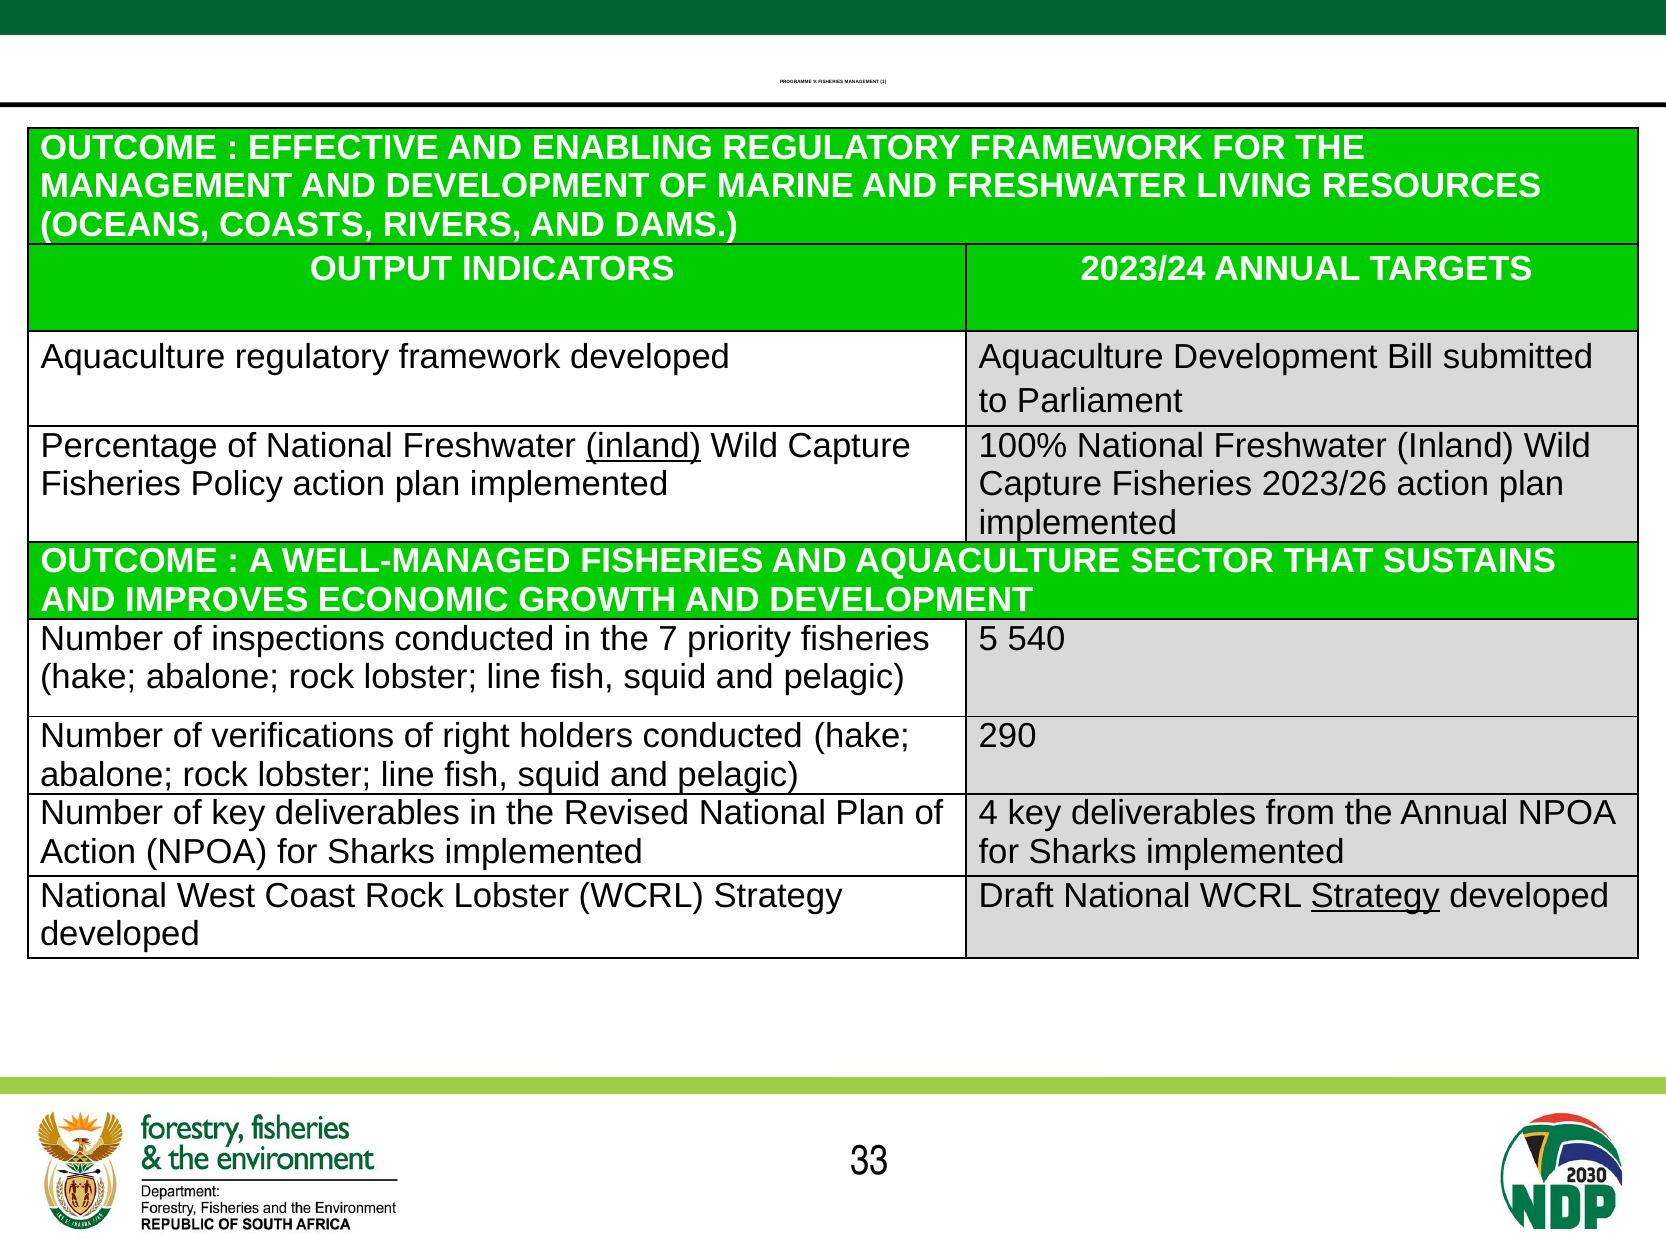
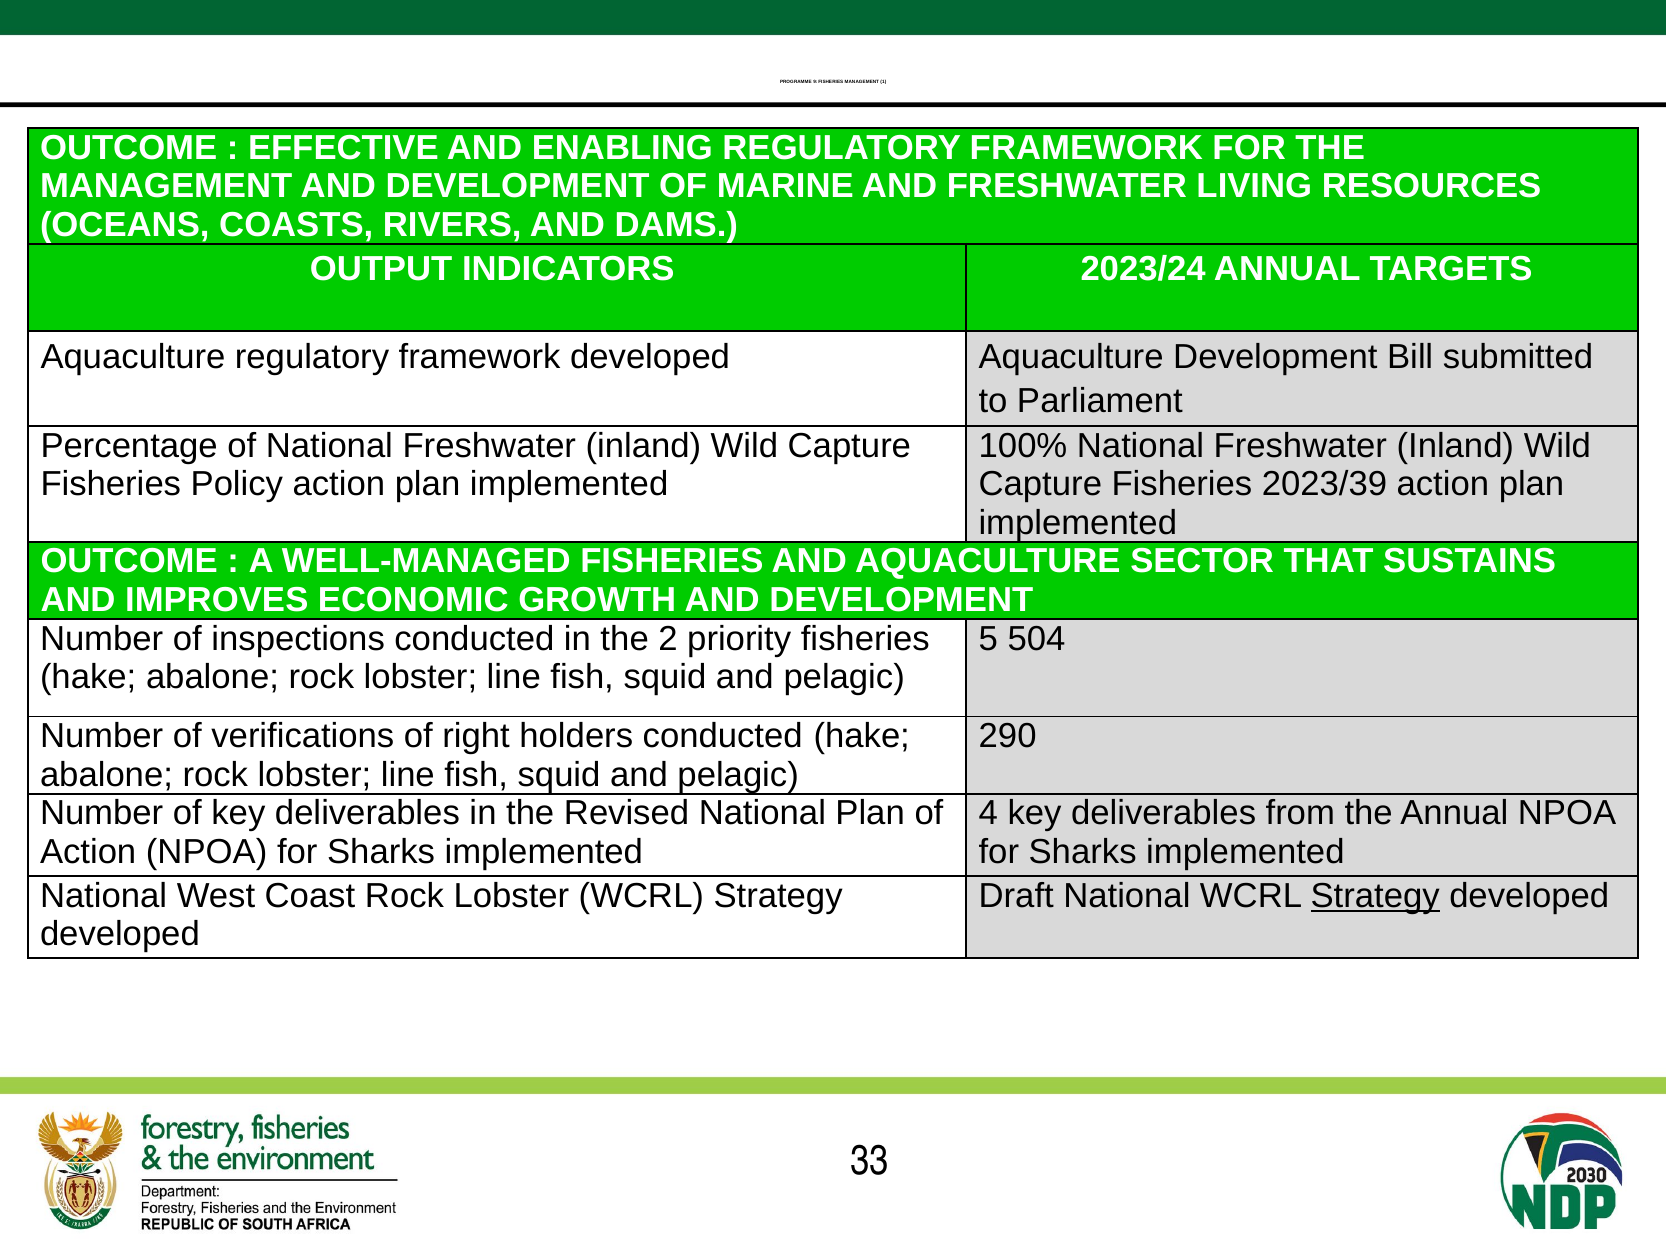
inland underline: present -> none (643, 446)
2023/26: 2023/26 -> 2023/39 (1324, 485)
7: 7 -> 2 (668, 639)
540: 540 -> 504 (1037, 639)
